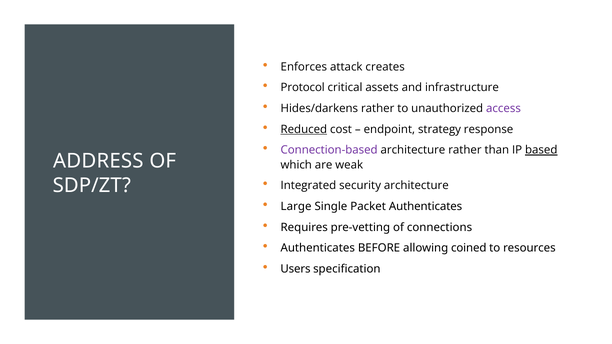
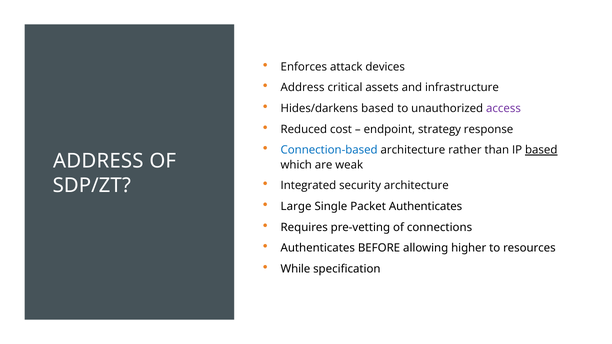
creates: creates -> devices (385, 67)
Protocol: Protocol -> Address (303, 88)
Hides/darkens rather: rather -> based (378, 109)
Reduced underline: present -> none (304, 129)
Connection-based colour: purple -> blue (329, 150)
coined: coined -> higher (469, 248)
Users: Users -> While (295, 269)
